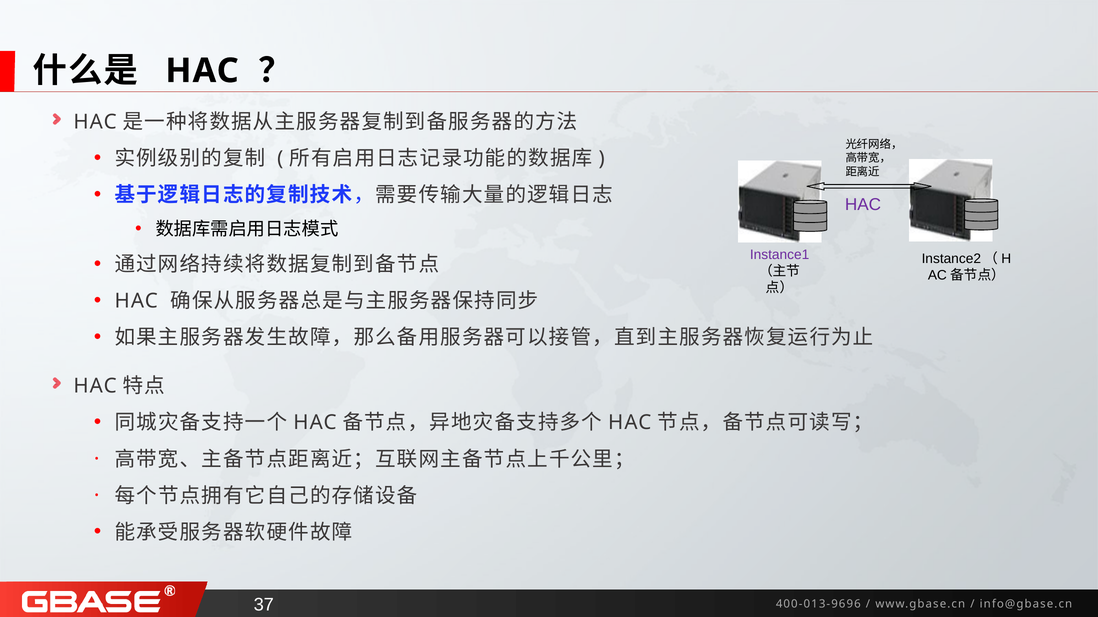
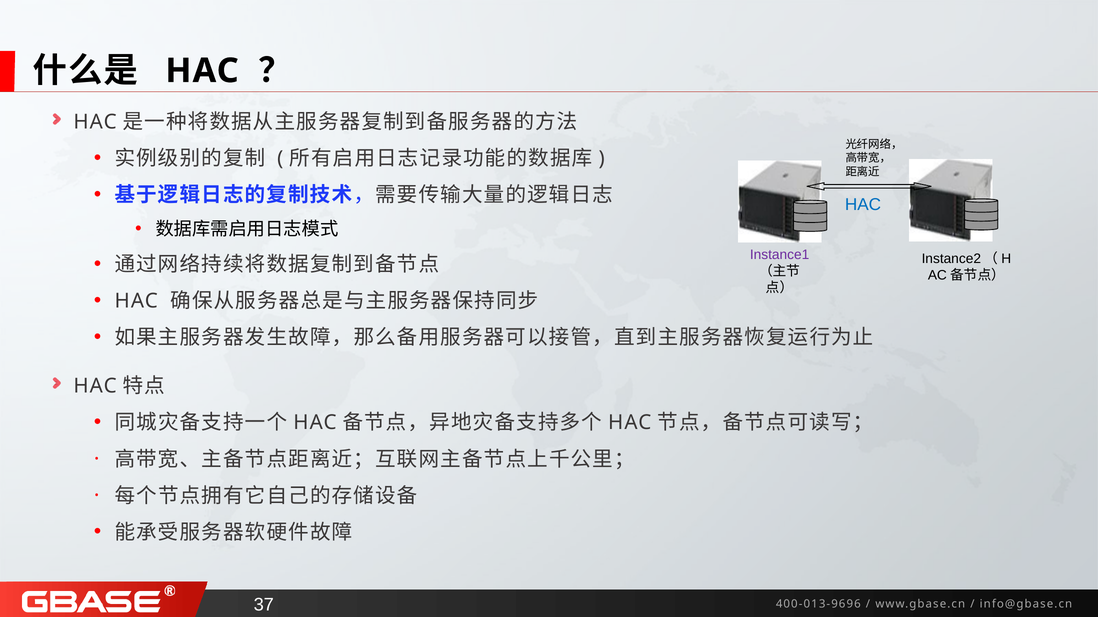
HAC colour: purple -> blue (863, 205)
